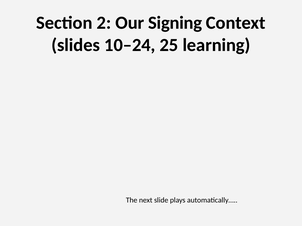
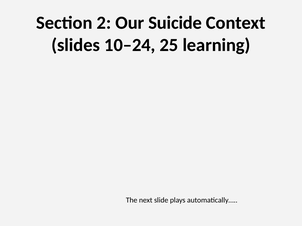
Signing: Signing -> Suicide (175, 23)
